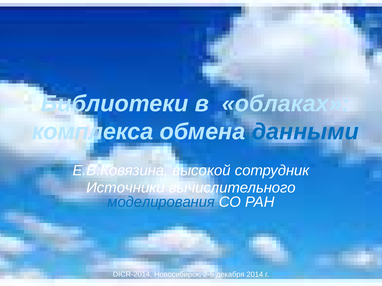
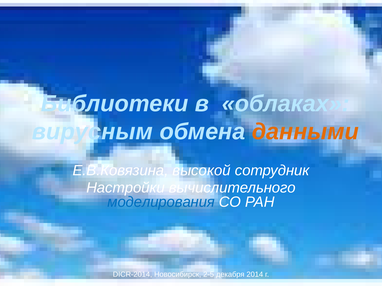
комплекса: комплекса -> вирусным (92, 132)
данными colour: blue -> orange (305, 132)
Источники: Источники -> Настройки (126, 188)
